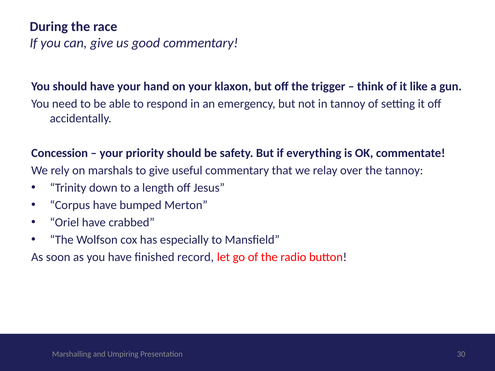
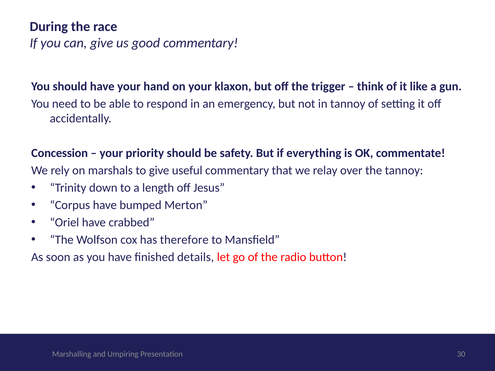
especially: especially -> therefore (184, 240)
record: record -> details (196, 257)
